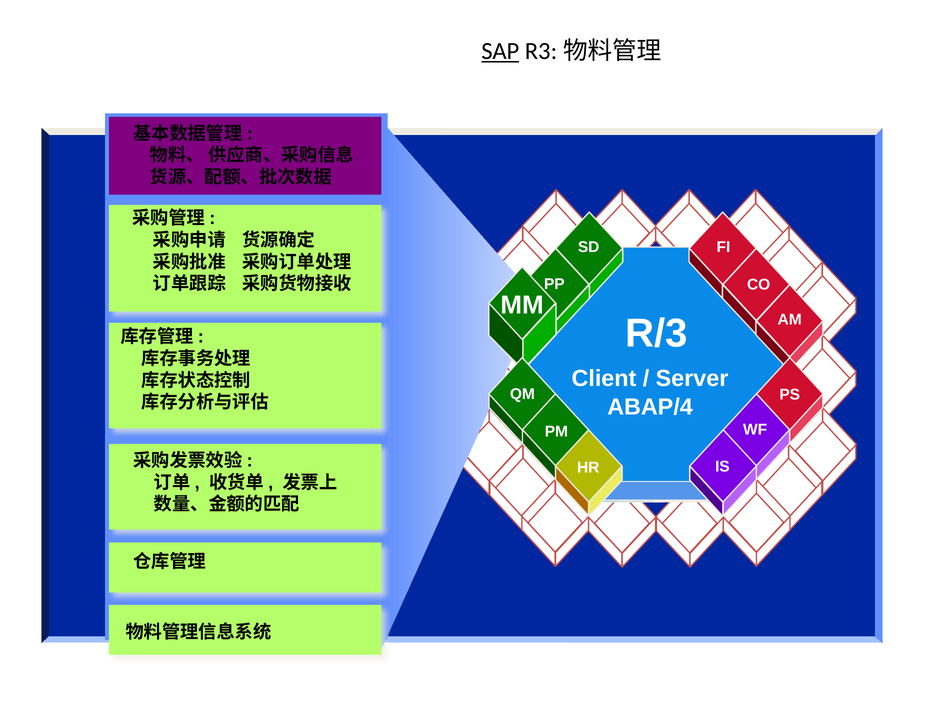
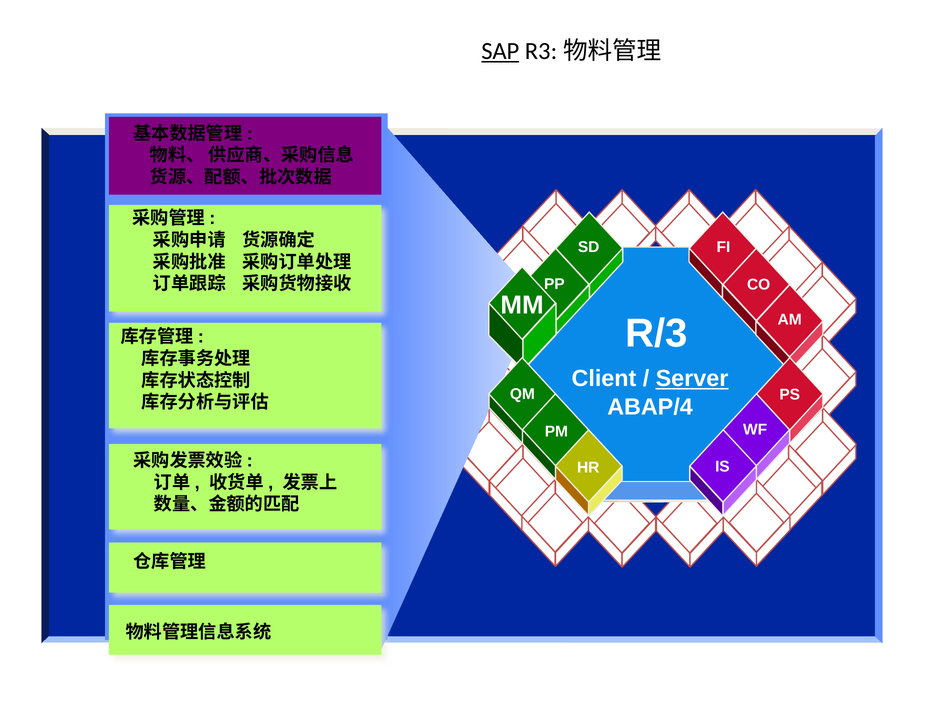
Server underline: none -> present (692, 379)
